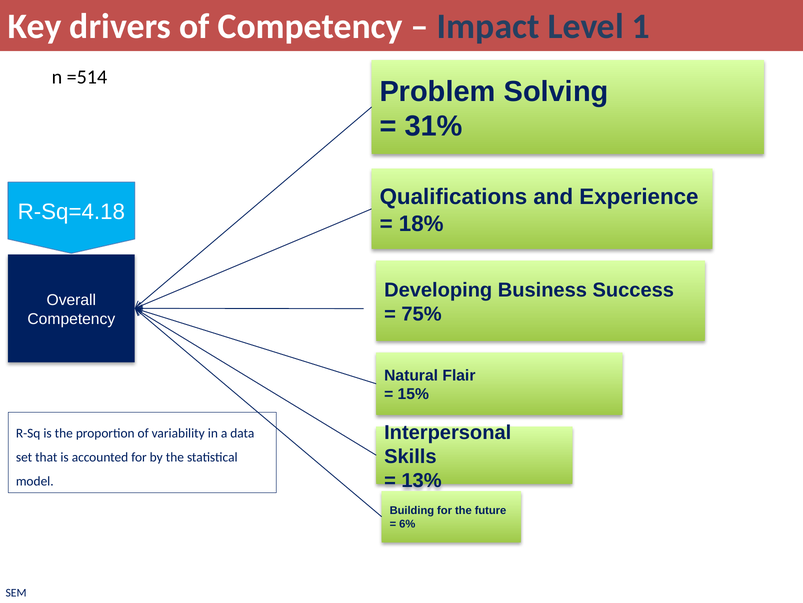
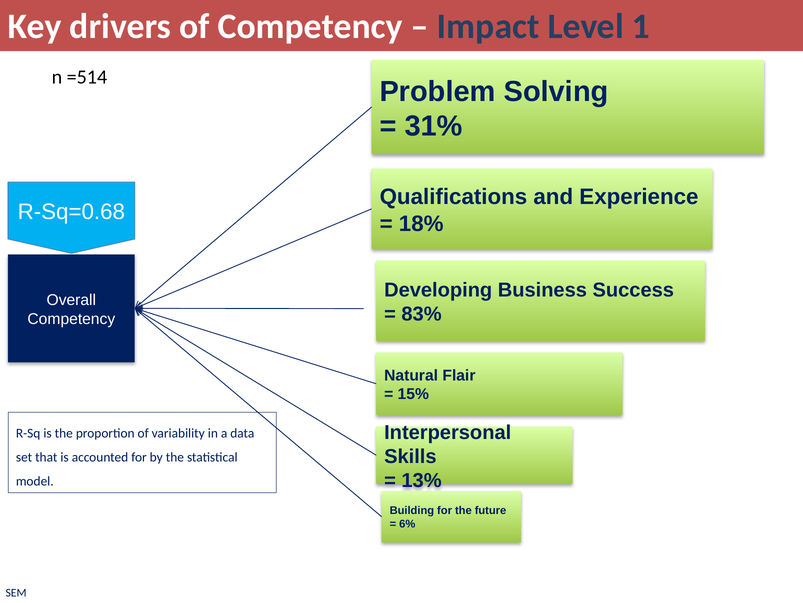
R-Sq=4.18: R-Sq=4.18 -> R-Sq=0.68 (71, 212)
75%: 75% -> 83% (422, 314)
